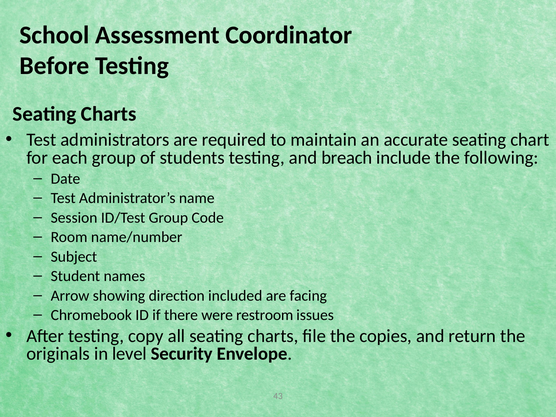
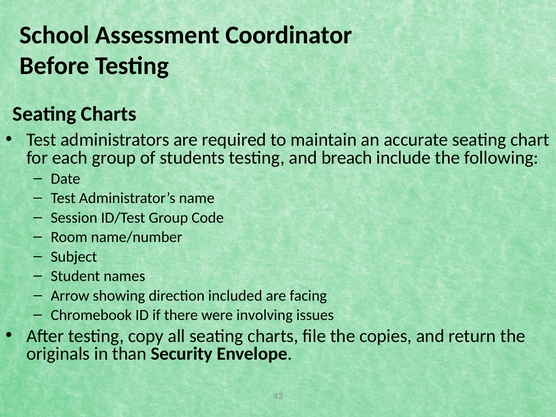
restroom: restroom -> involving (265, 315)
level: level -> than (129, 354)
